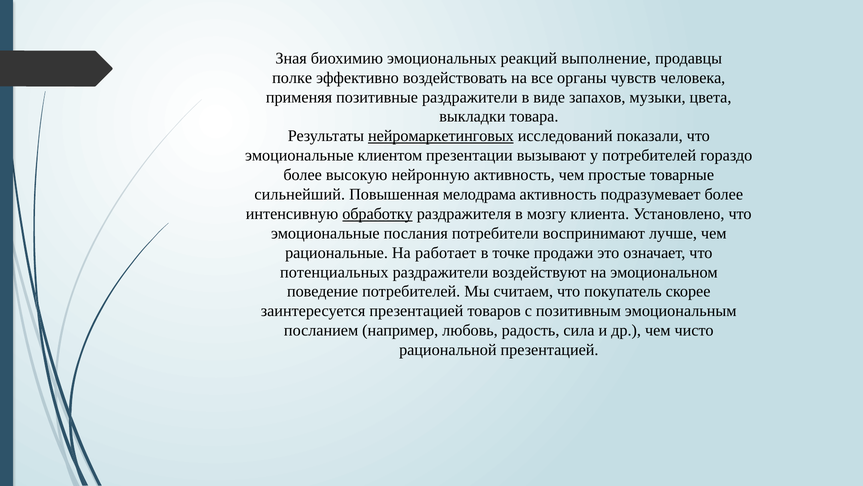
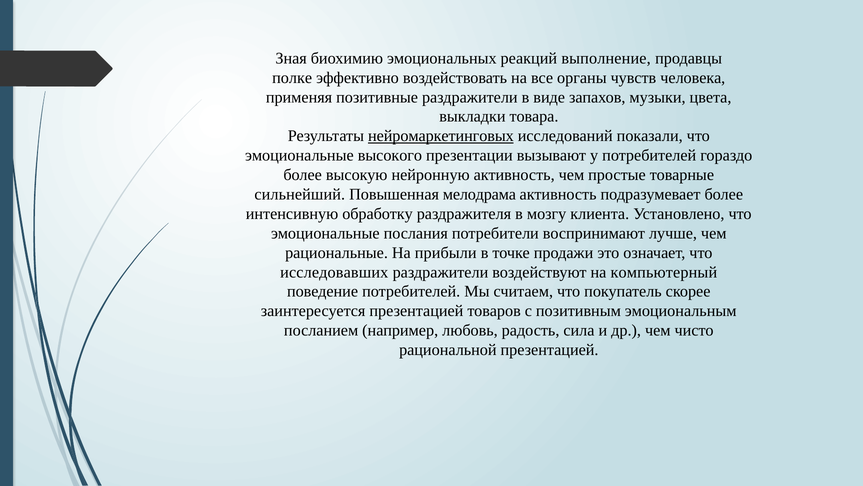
клиентом: клиентом -> высокого (390, 155)
обработку underline: present -> none (378, 214)
работает: работает -> прибыли (446, 252)
потенциальных: потенциальных -> исследовавших (334, 272)
эмоциональном: эмоциональном -> компьютерный (664, 272)
